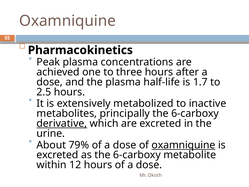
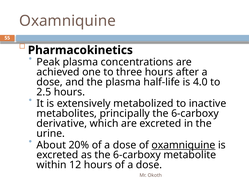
1.7: 1.7 -> 4.0 (200, 82)
derivative underline: present -> none (62, 123)
79%: 79% -> 20% (79, 145)
